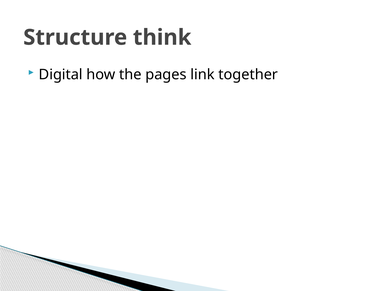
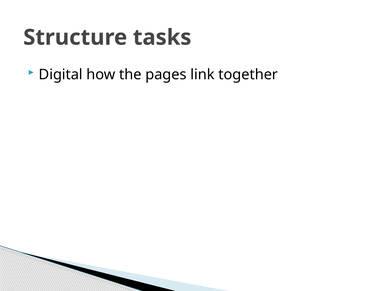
think: think -> tasks (162, 37)
